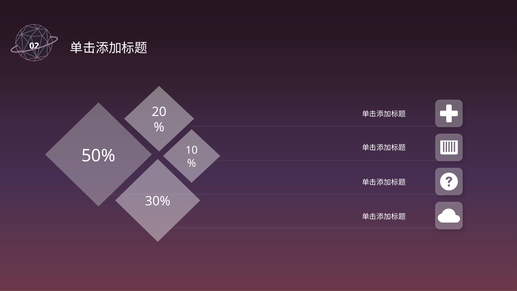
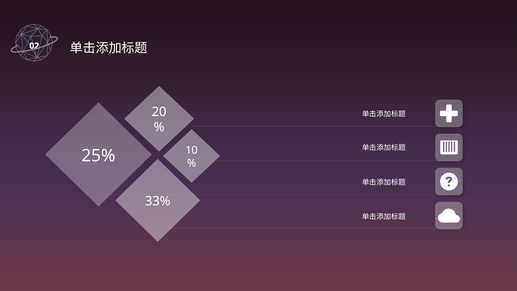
50%: 50% -> 25% (98, 156)
30%: 30% -> 33% (158, 201)
